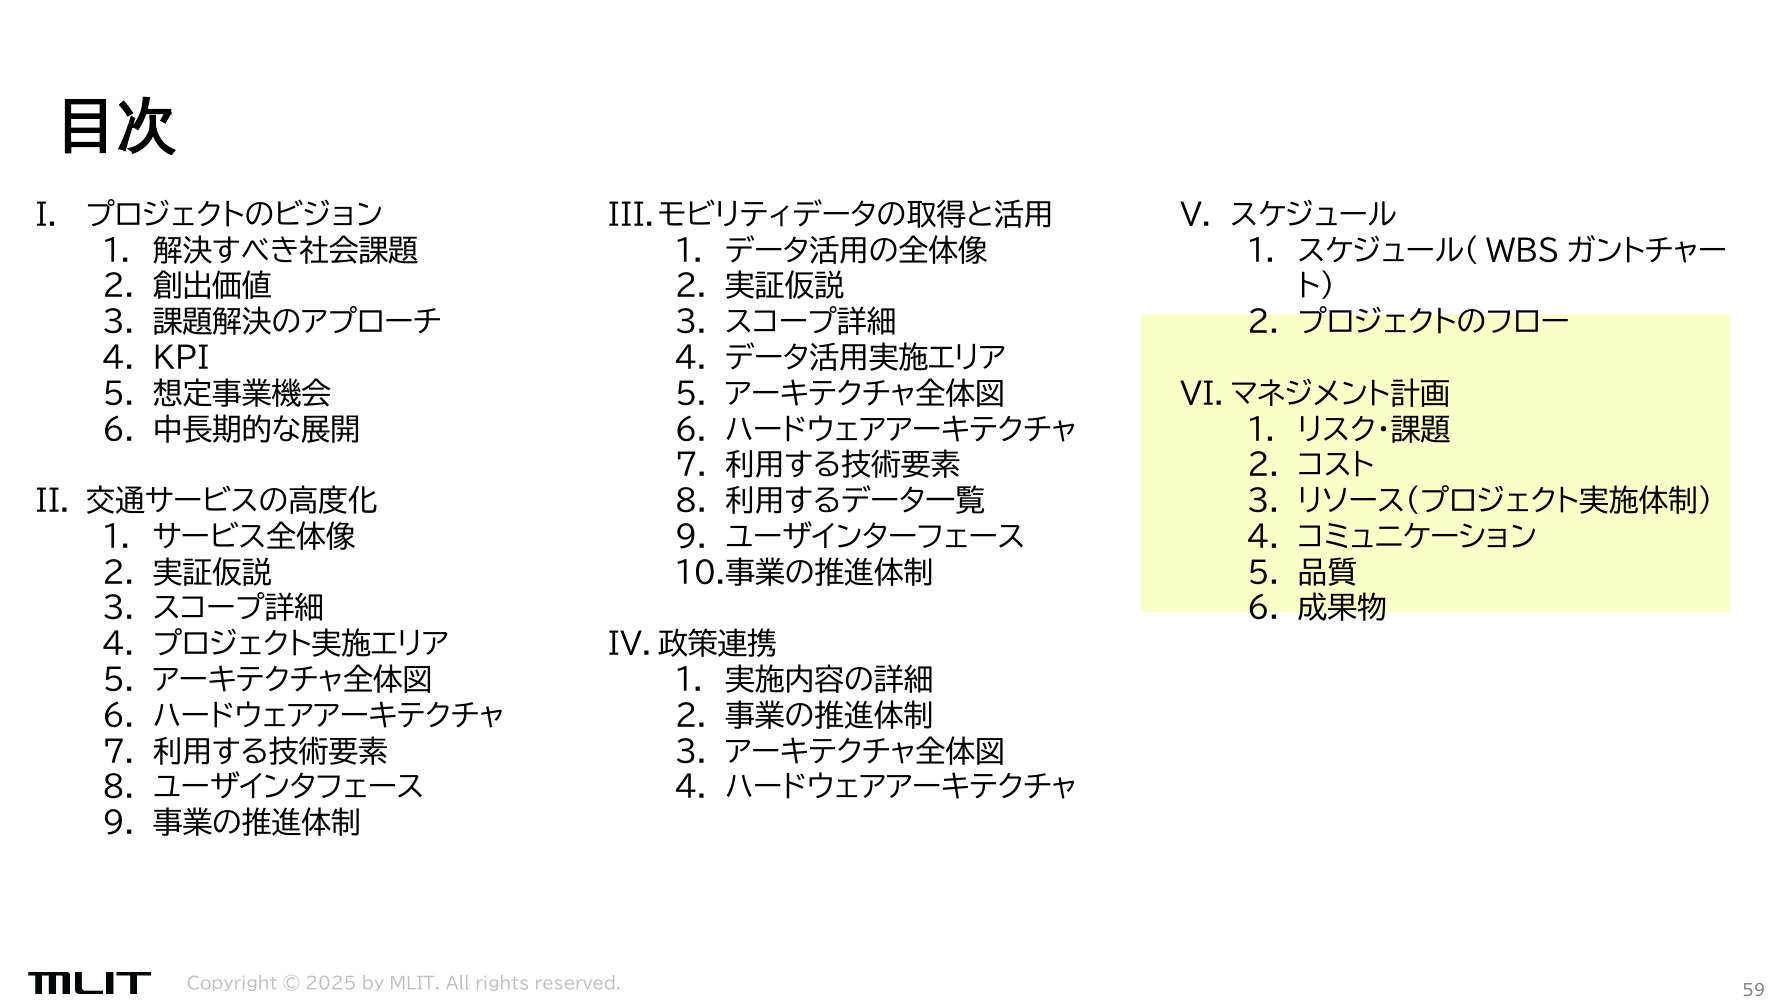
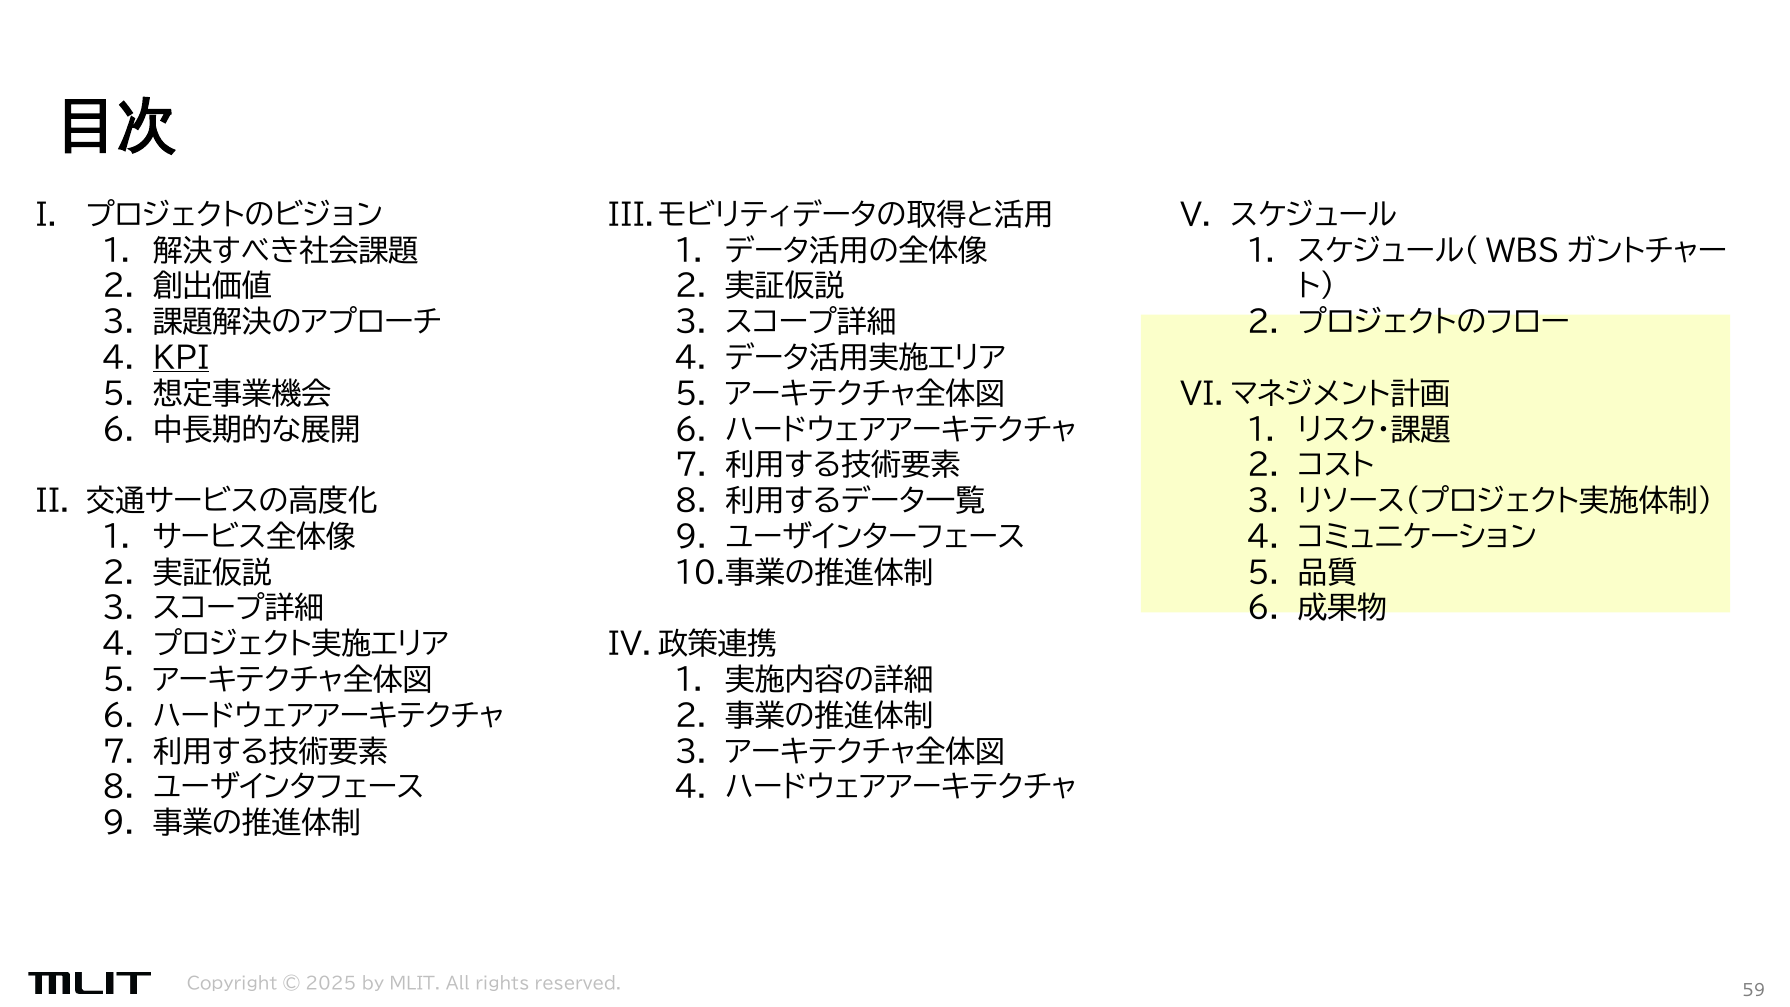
KPI underline: none -> present (181, 359)
